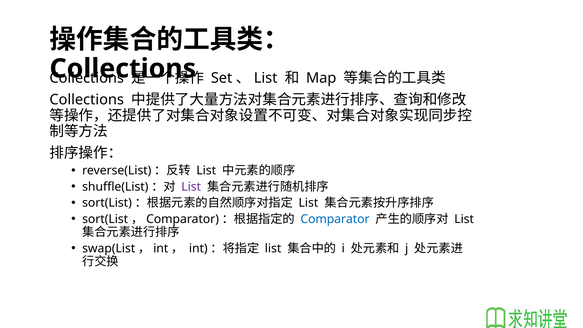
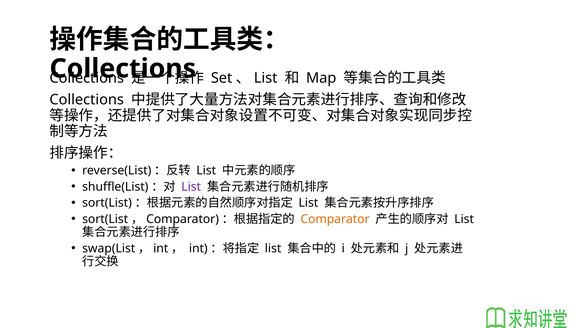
Comparator colour: blue -> orange (335, 219)
